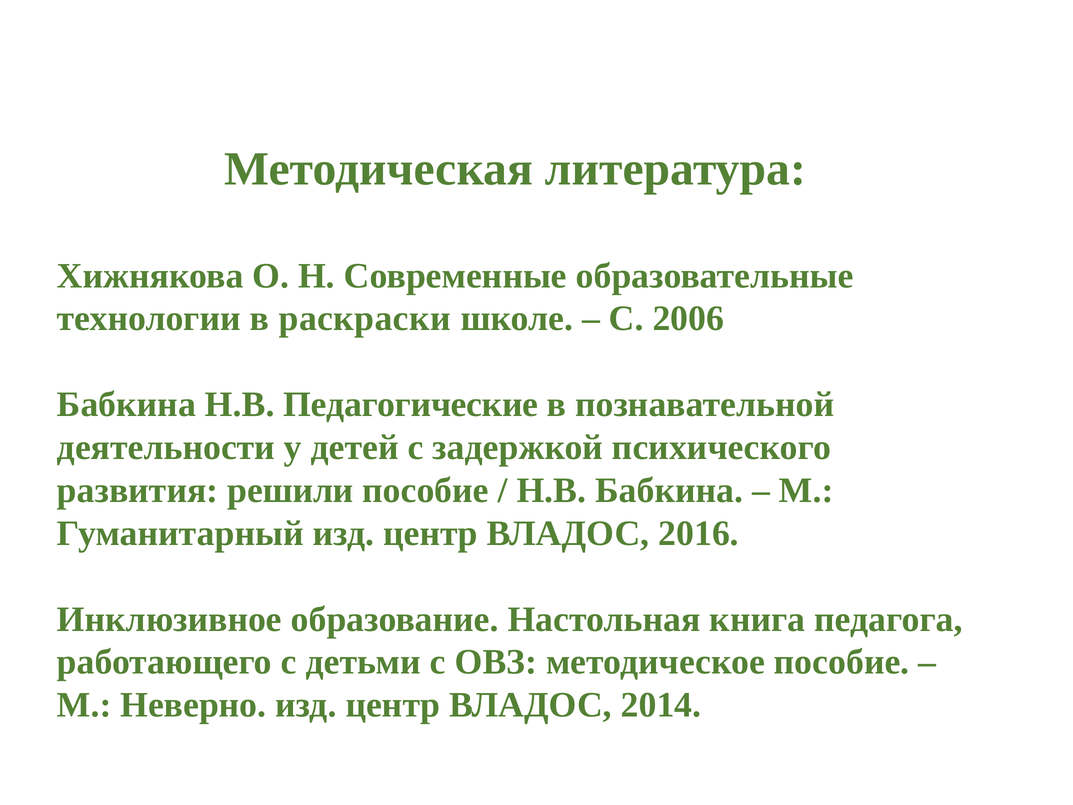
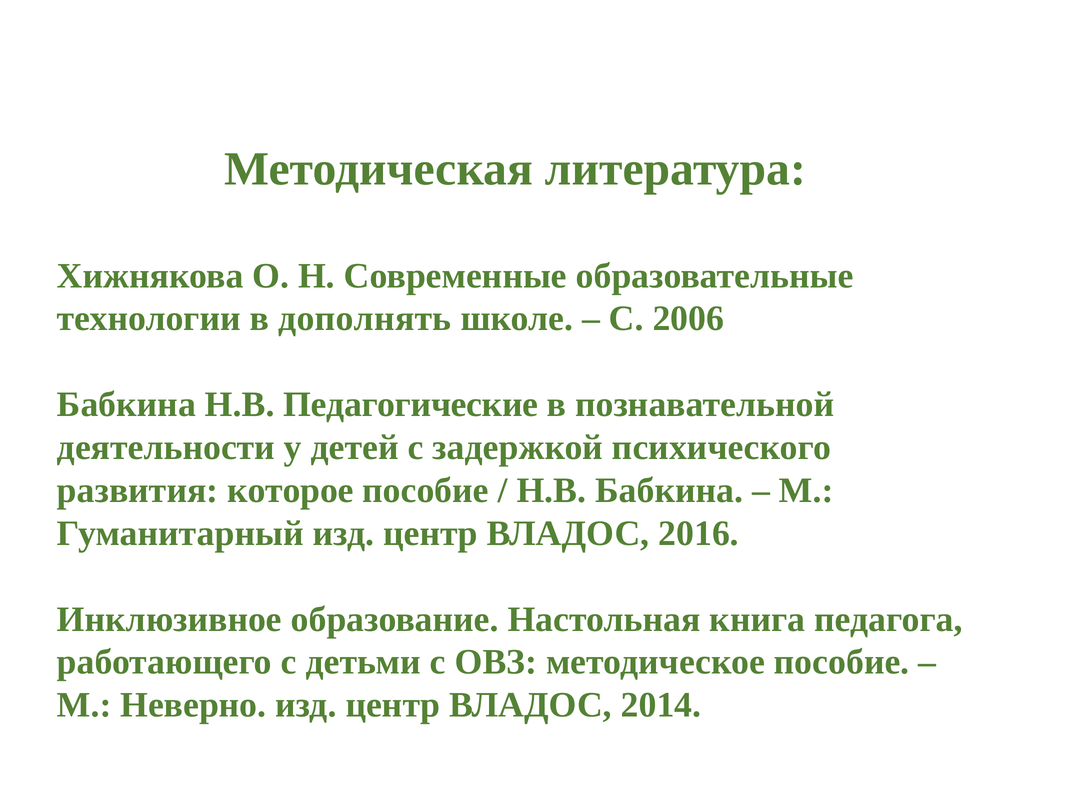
раскраски: раскраски -> дополнять (365, 319)
решили: решили -> которое (290, 490)
